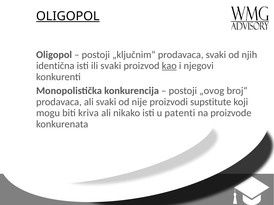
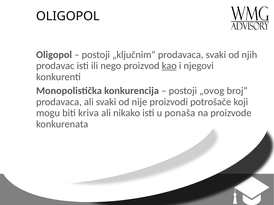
OLIGOPOL underline: present -> none (68, 16)
identična: identična -> prodavac (55, 66)
ili svaki: svaki -> nego (111, 66)
supstitute: supstitute -> potrošače (211, 102)
patenti: patenti -> ponaša (180, 113)
